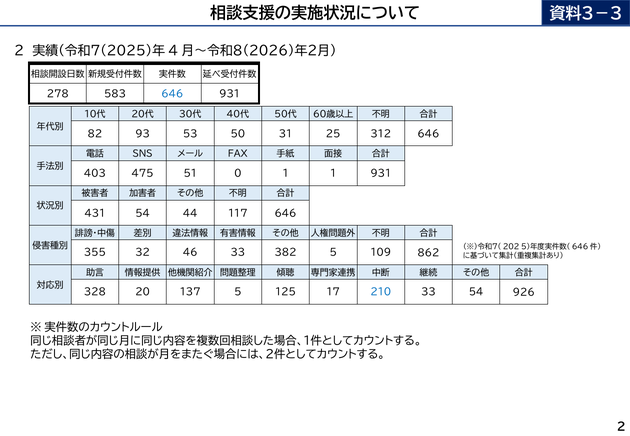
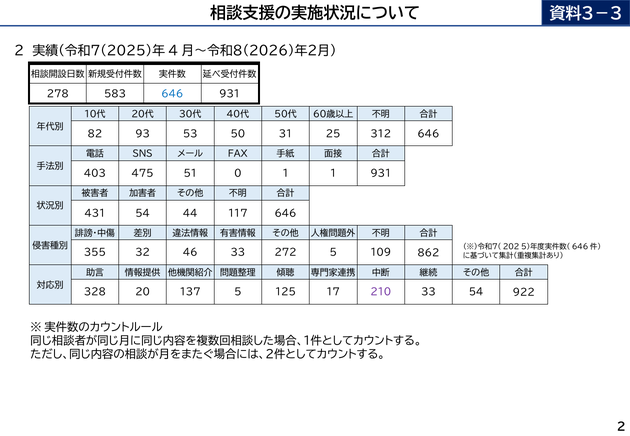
382: 382 -> 272 (286, 253)
210 colour: blue -> purple (381, 292)
926: 926 -> 922 (524, 293)
